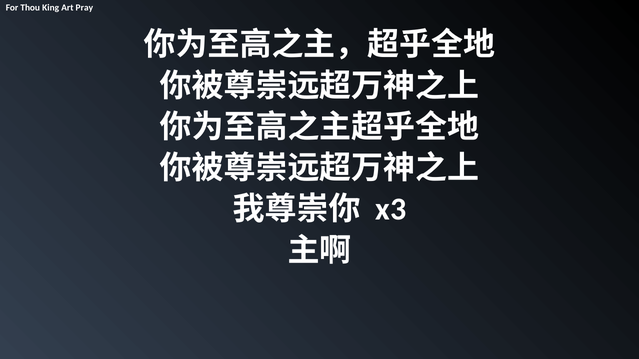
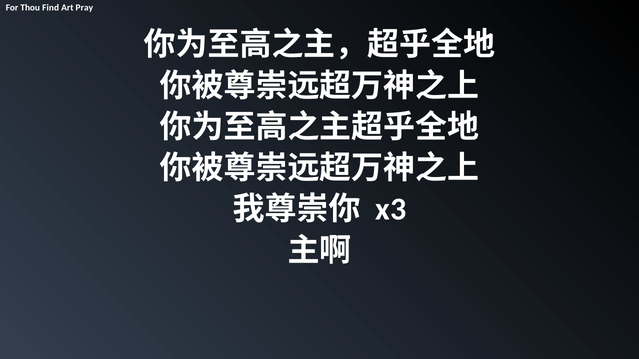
King: King -> Find (51, 8)
